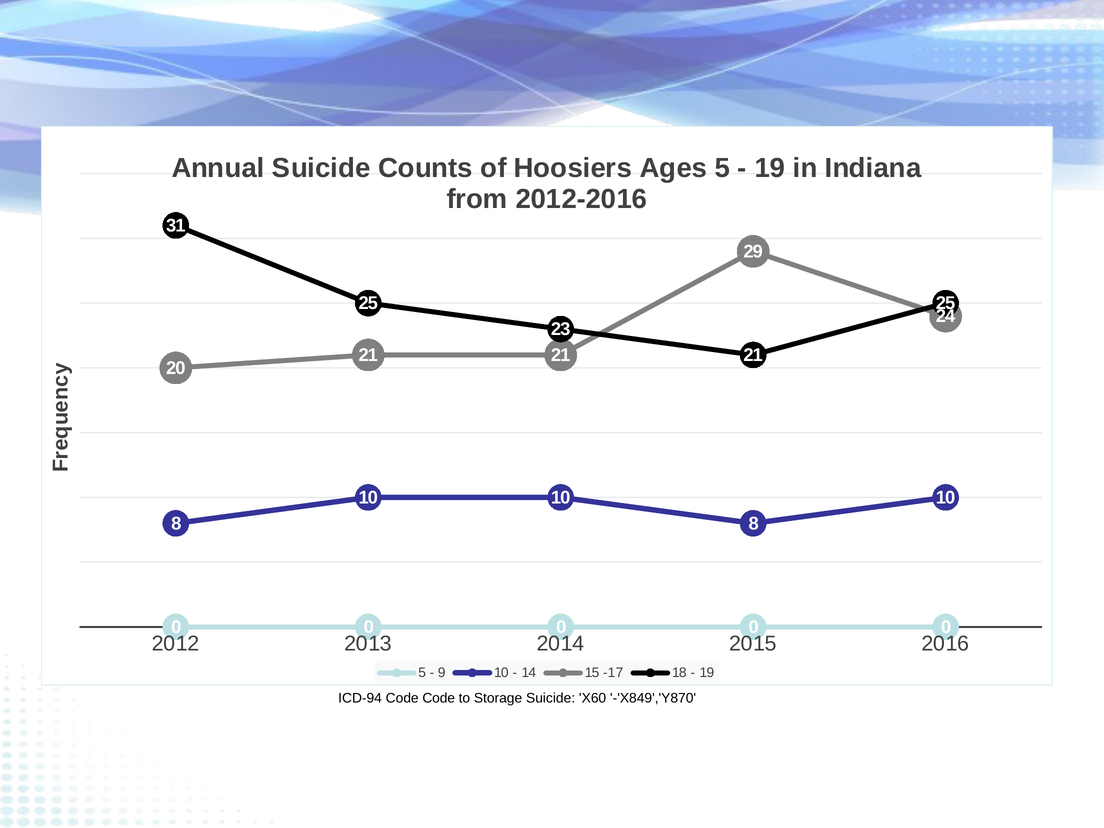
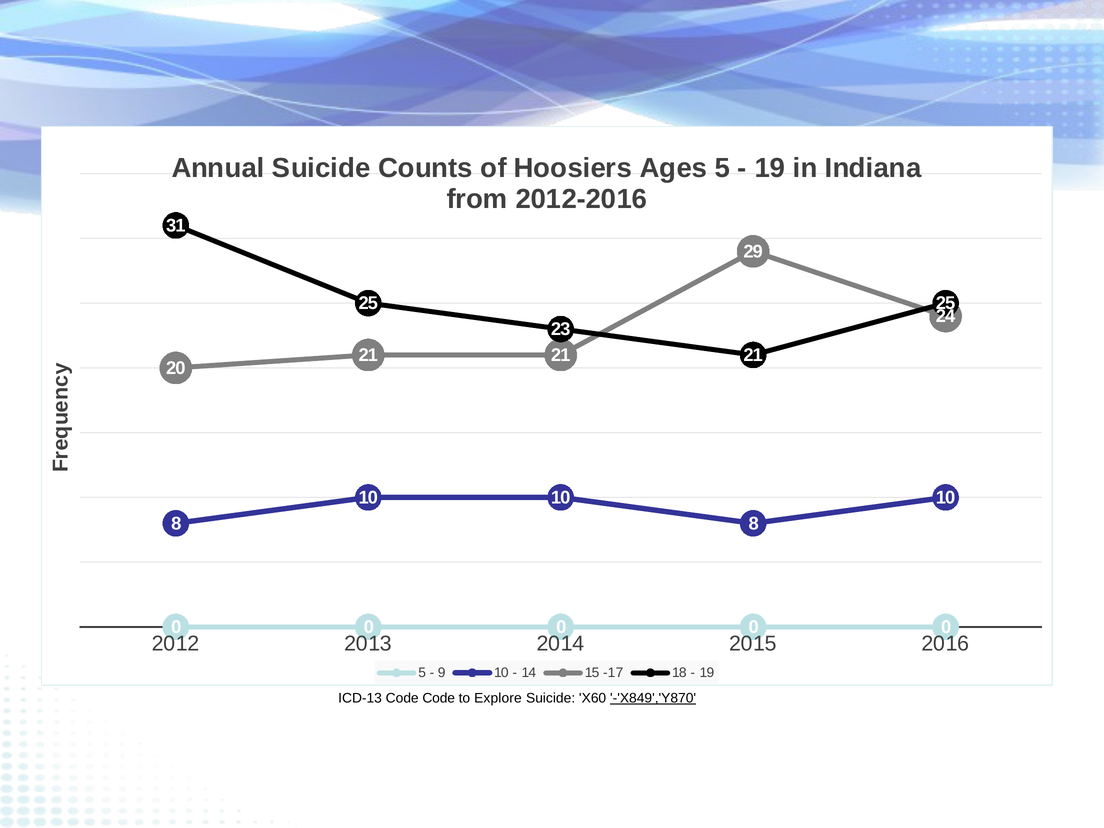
ICD-94: ICD-94 -> ICD-13 (360, 698)
Storage: Storage -> Explore (498, 698)
-'X849','Y870 underline: none -> present (653, 698)
